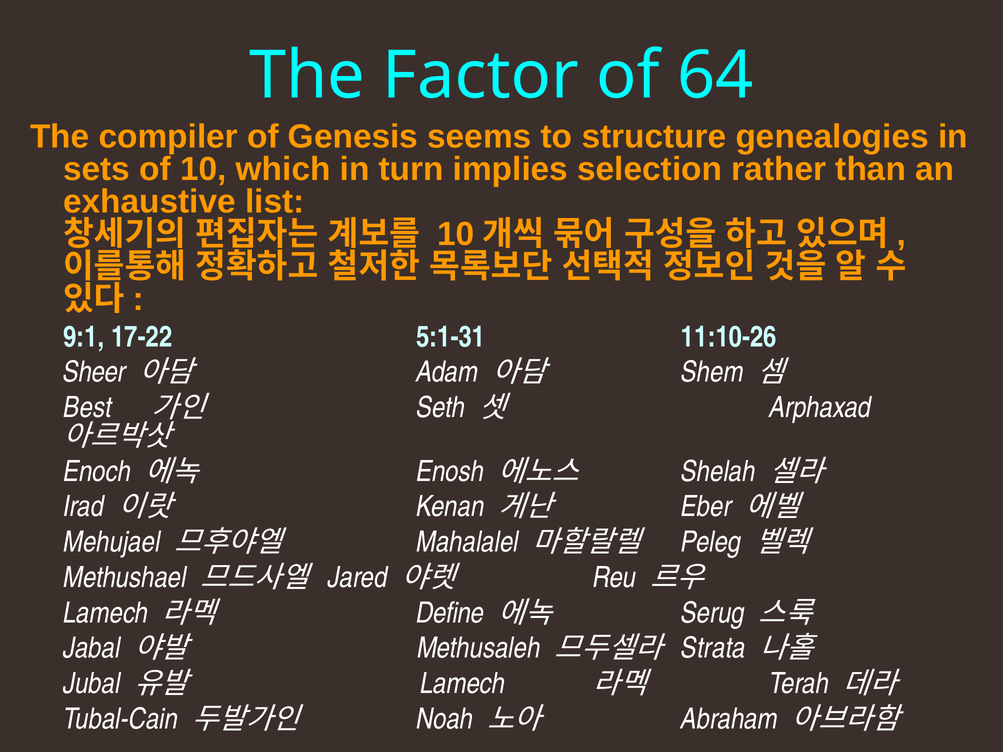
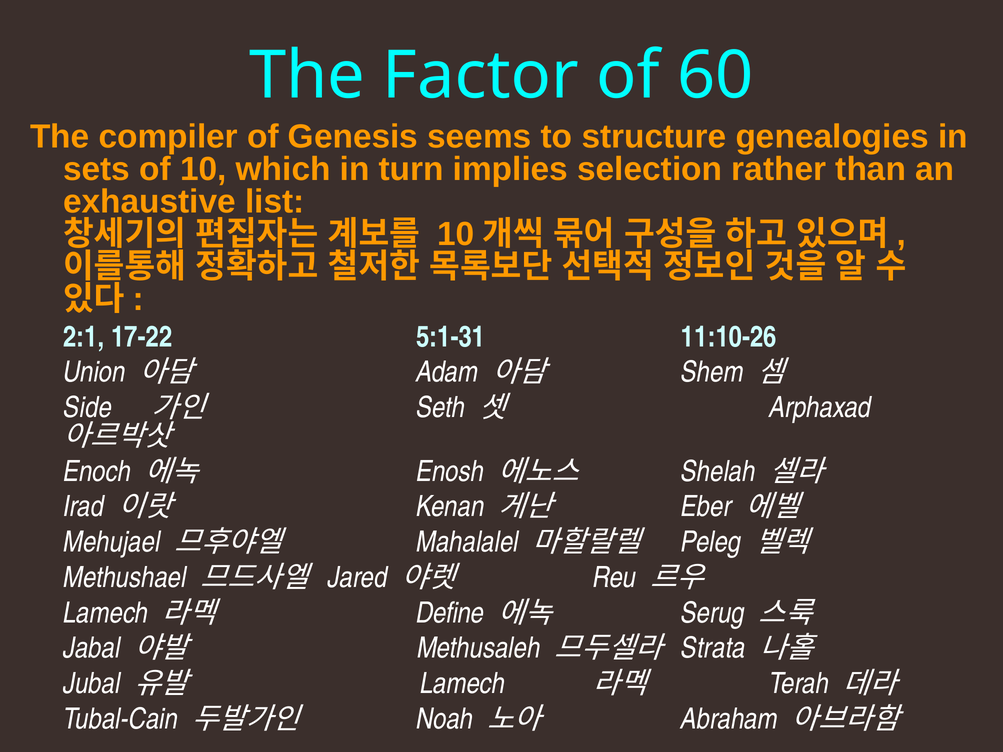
64: 64 -> 60 (715, 76)
9:1: 9:1 -> 2:1 (84, 337)
Sheer: Sheer -> Union (94, 372)
Best: Best -> Side (88, 408)
